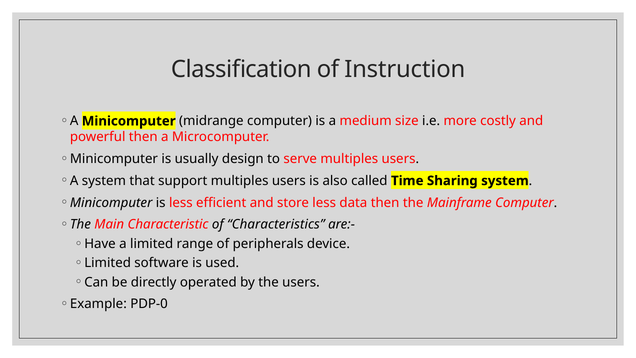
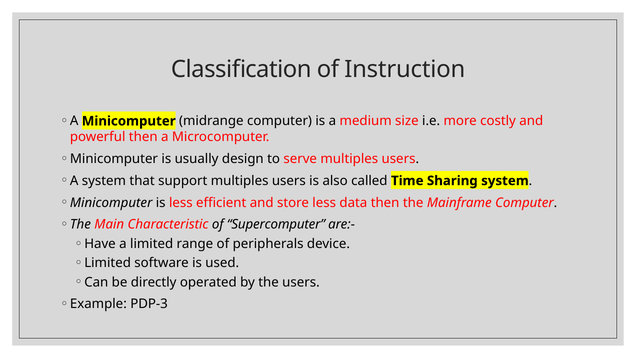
Characteristics: Characteristics -> Supercomputer (276, 224)
PDP-0: PDP-0 -> PDP-3 (149, 304)
